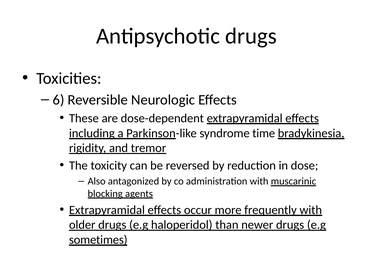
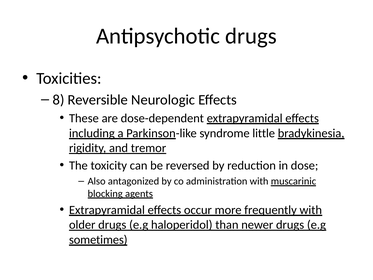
6: 6 -> 8 (59, 100)
time: time -> little (264, 133)
